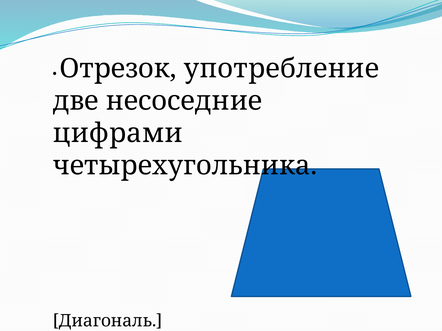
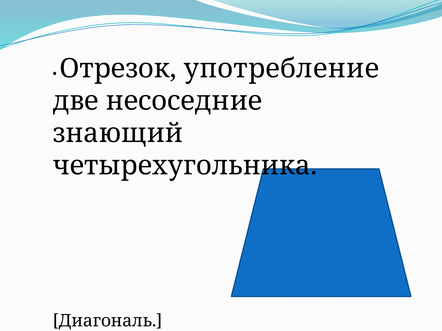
цифрами: цифрами -> знающий (118, 133)
